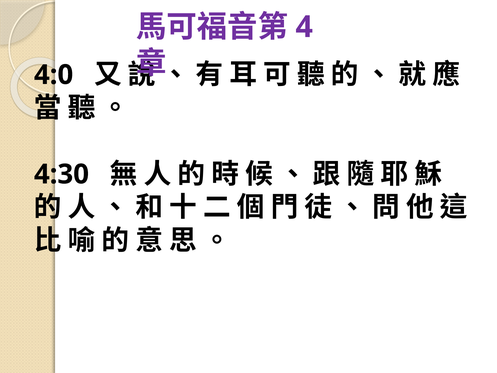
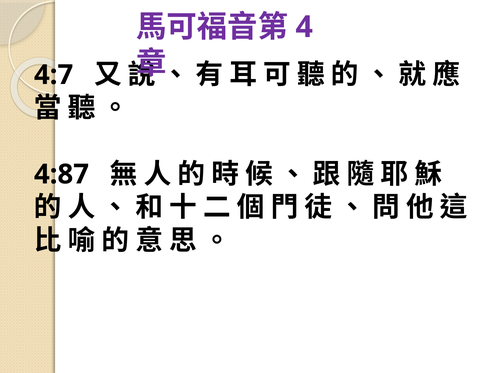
4:0: 4:0 -> 4:7 (54, 75)
4:30: 4:30 -> 4:87 (61, 174)
